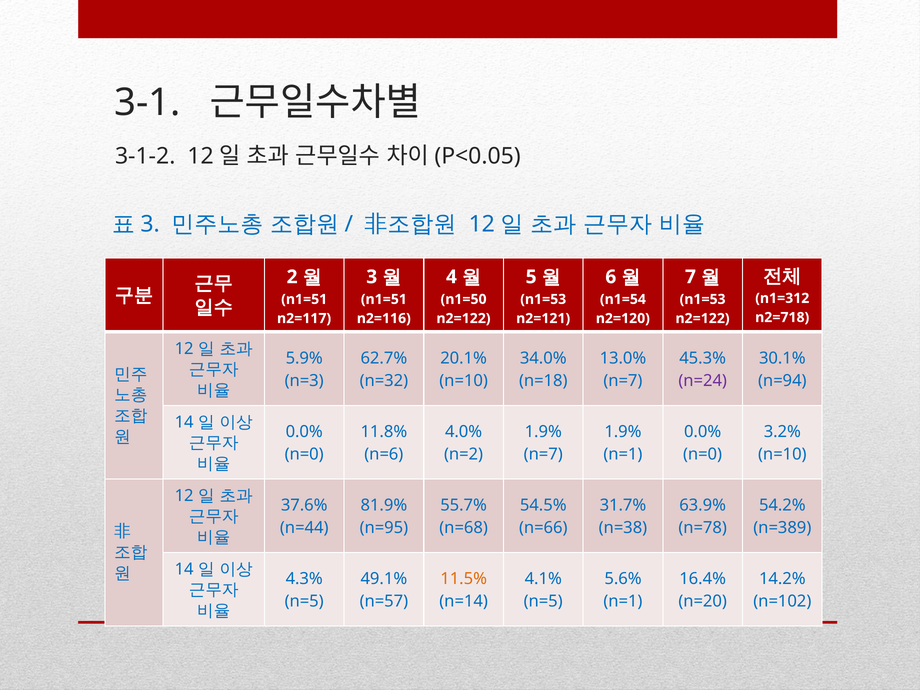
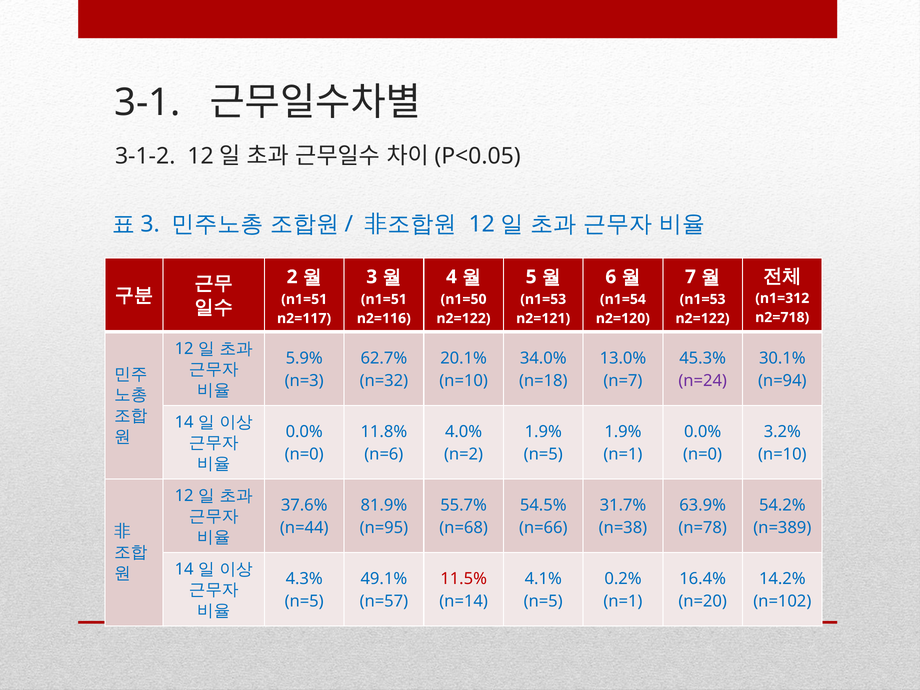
n=7: n=7 -> n=5 (543, 454)
11.5% colour: orange -> red (464, 579)
5.6%: 5.6% -> 0.2% (623, 579)
